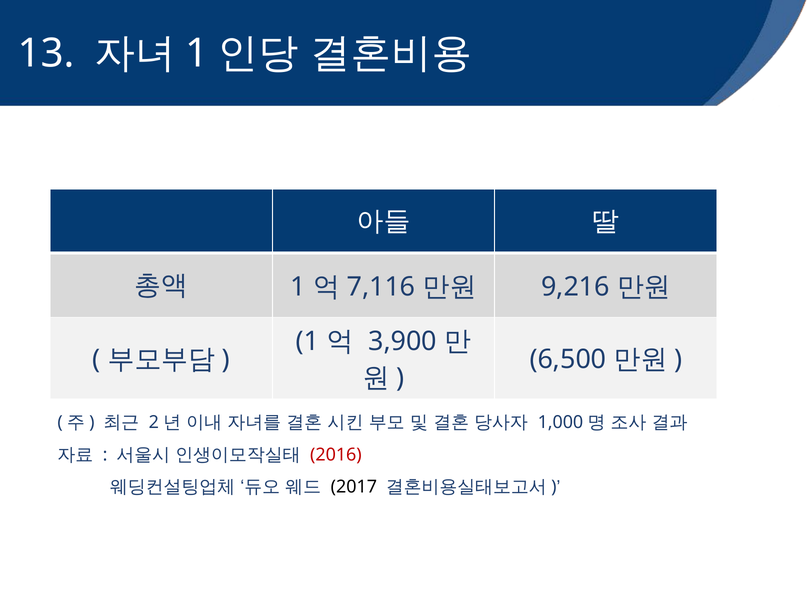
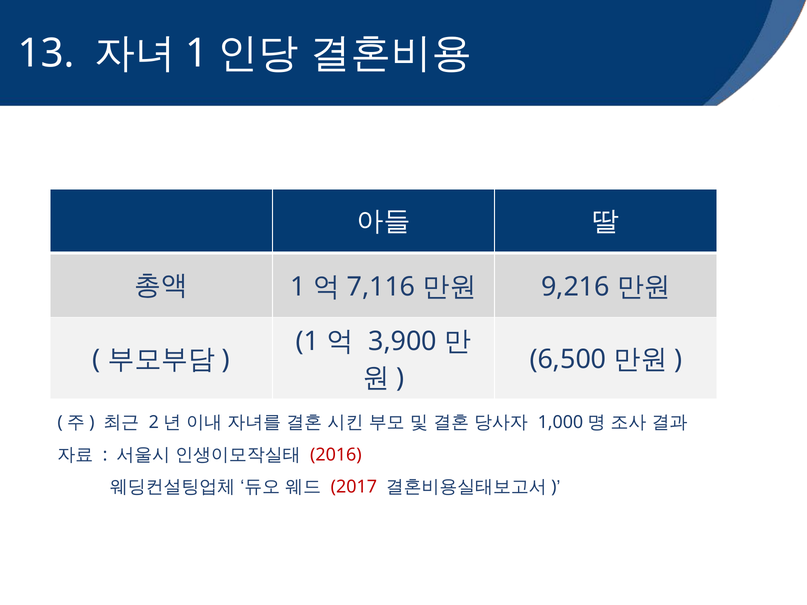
2017 colour: black -> red (354, 487)
